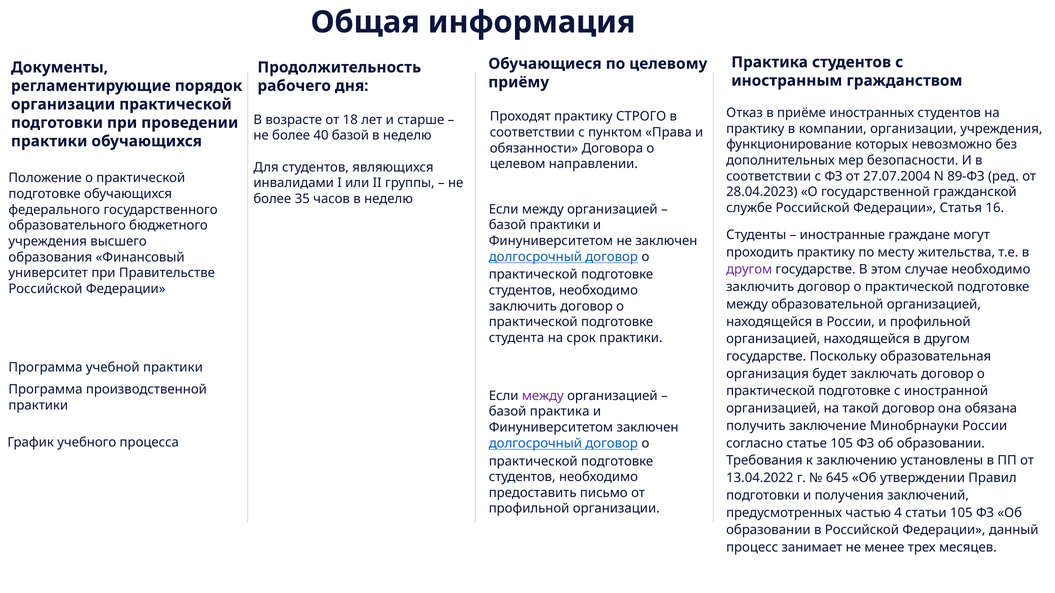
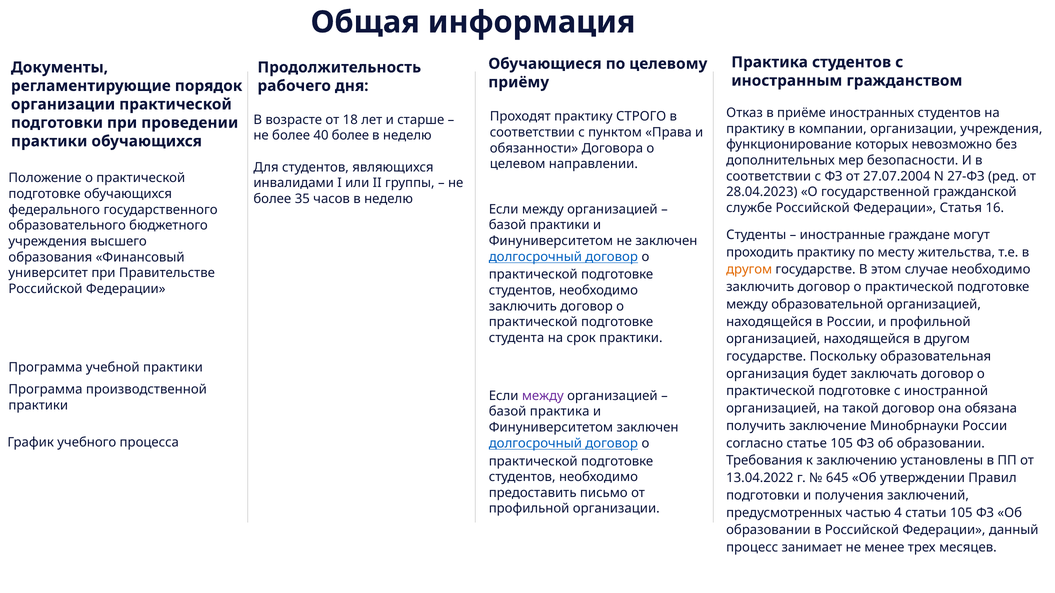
40 базой: базой -> более (350, 136)
89-ФЗ: 89-ФЗ -> 27-ФЗ (966, 176)
другом colour: purple -> orange (749, 270)
